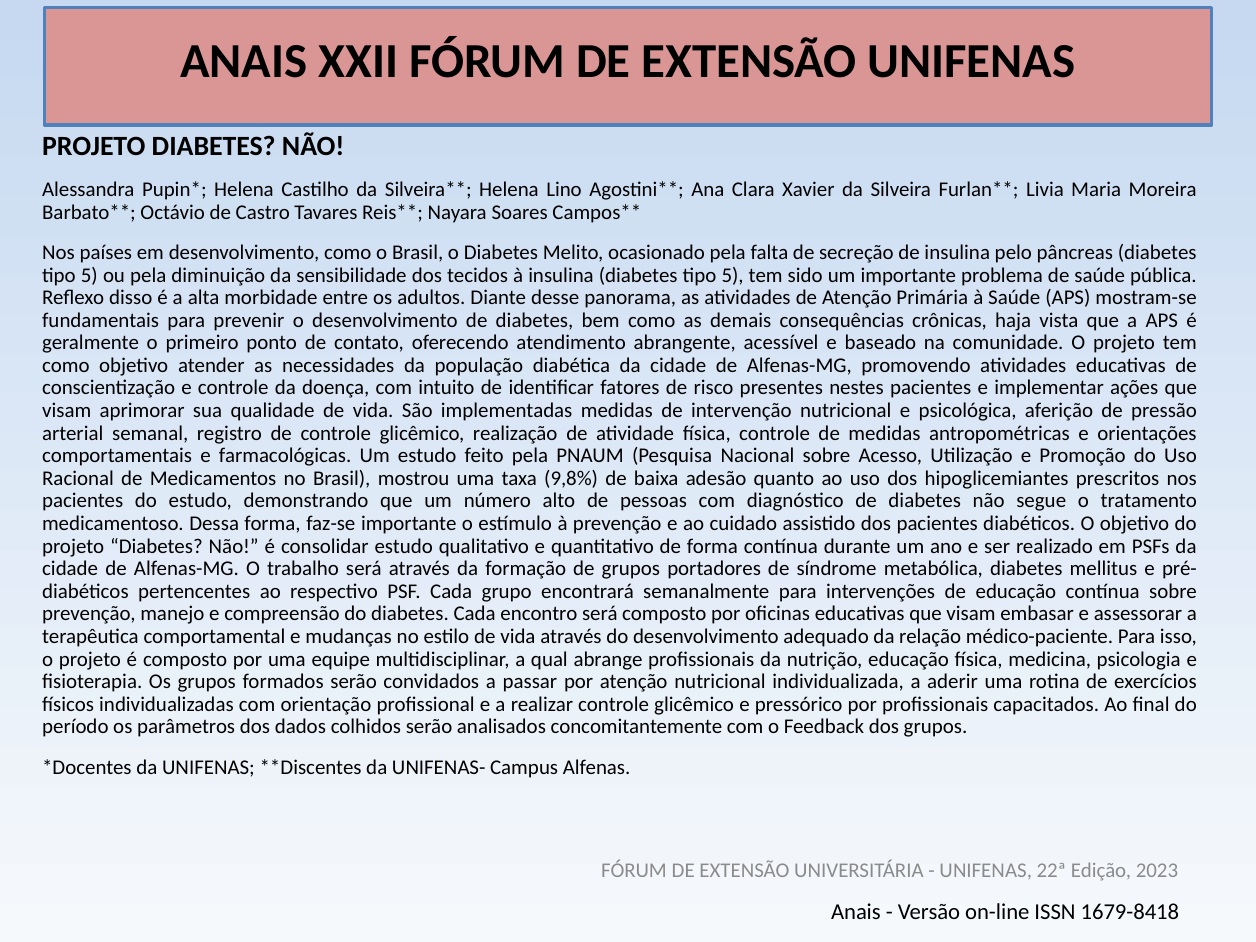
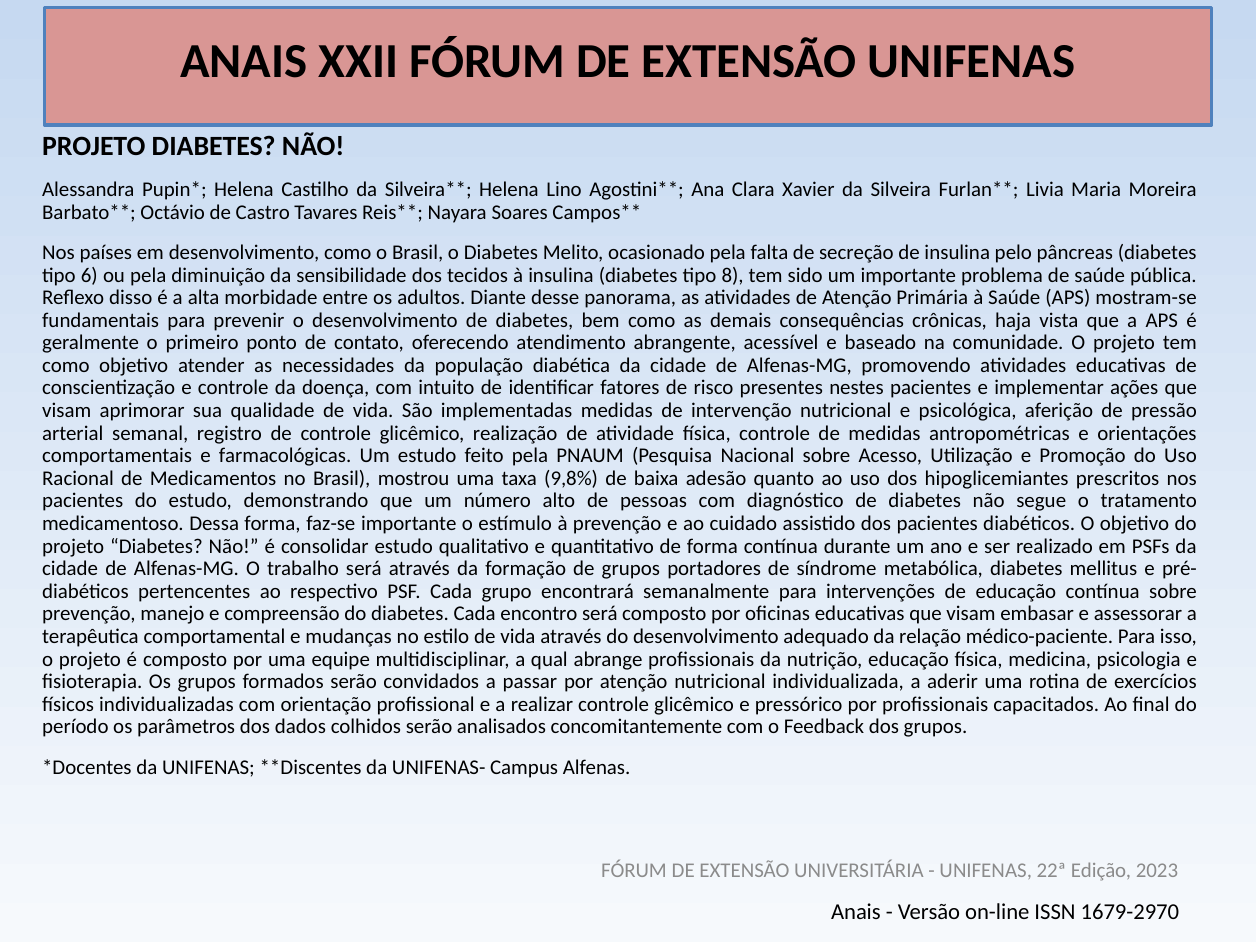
5: 5 -> 6 (89, 275)
insulina diabetes tipo 5: 5 -> 8 (733, 275)
1679-8418: 1679-8418 -> 1679-2970 (1130, 912)
